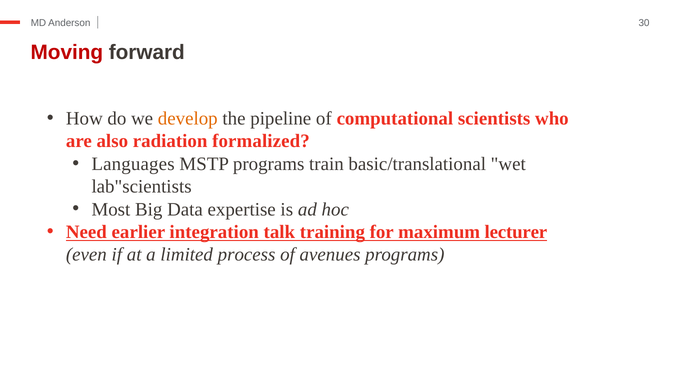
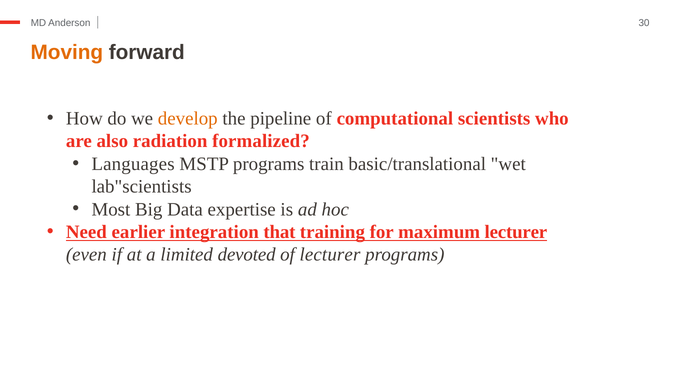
Moving colour: red -> orange (67, 52)
talk: talk -> that (279, 232)
process: process -> devoted (247, 254)
of avenues: avenues -> lecturer (330, 254)
